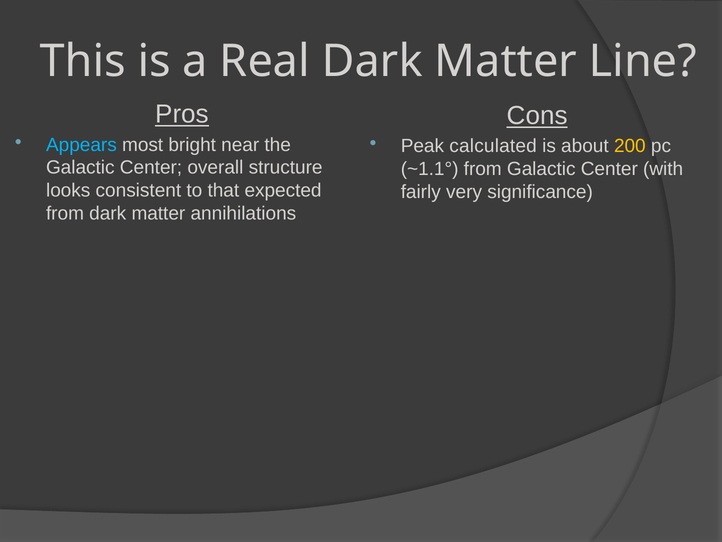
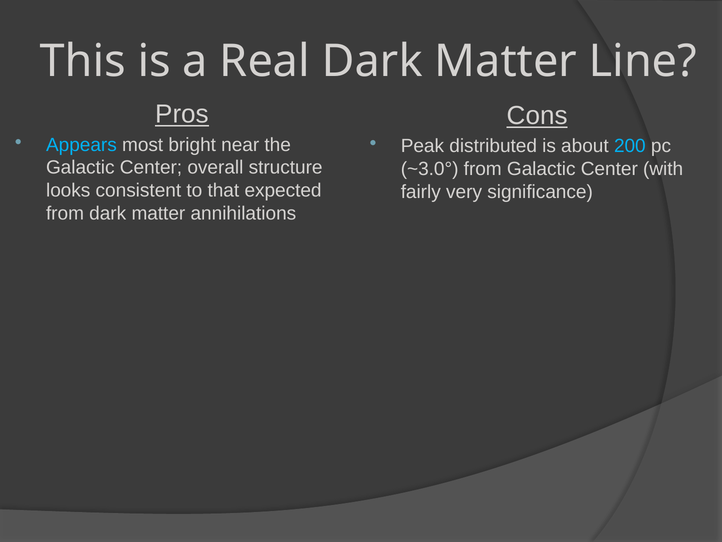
calculated: calculated -> distributed (493, 146)
200 colour: yellow -> light blue (630, 146)
~1.1°: ~1.1° -> ~3.0° (430, 169)
